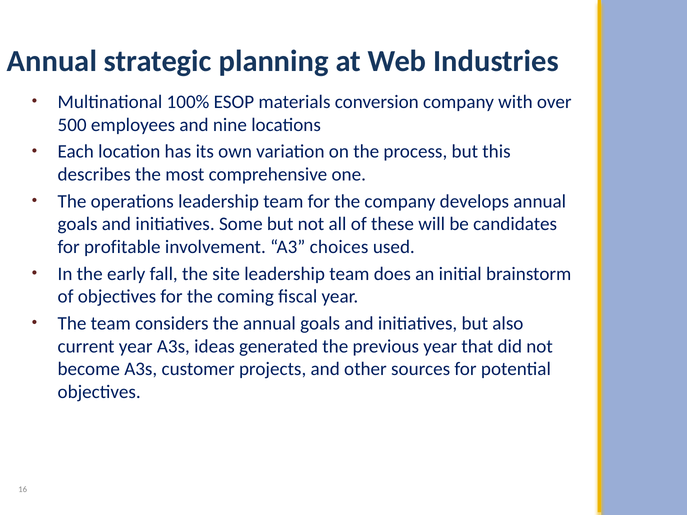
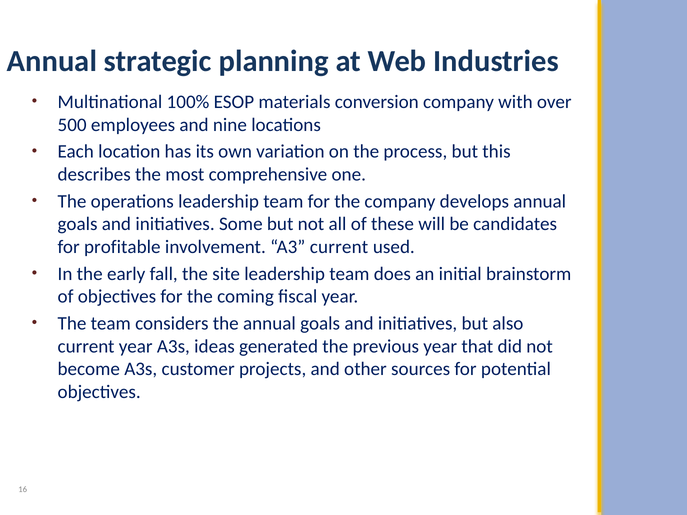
A3 choices: choices -> current (339, 247)
